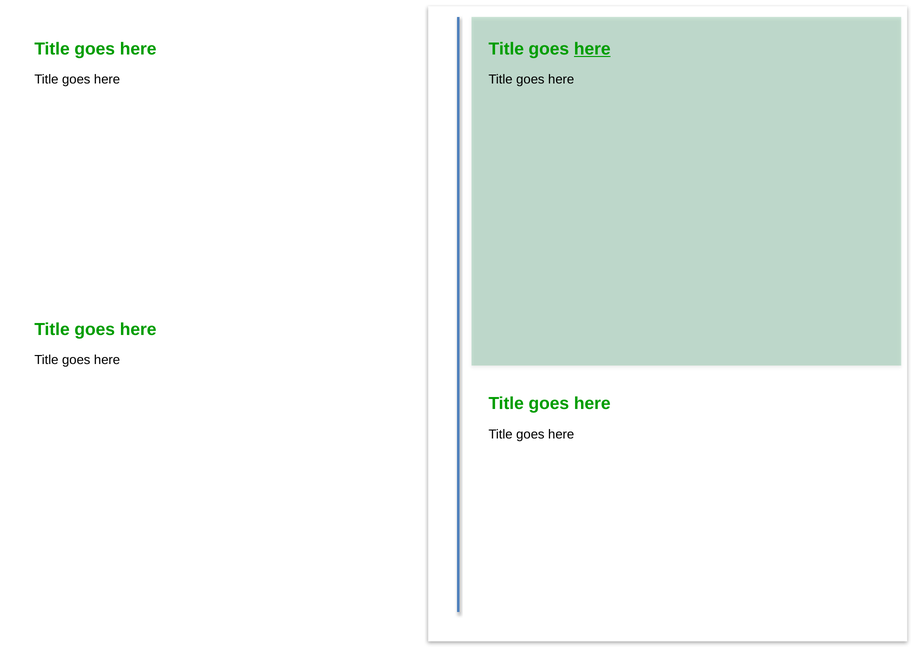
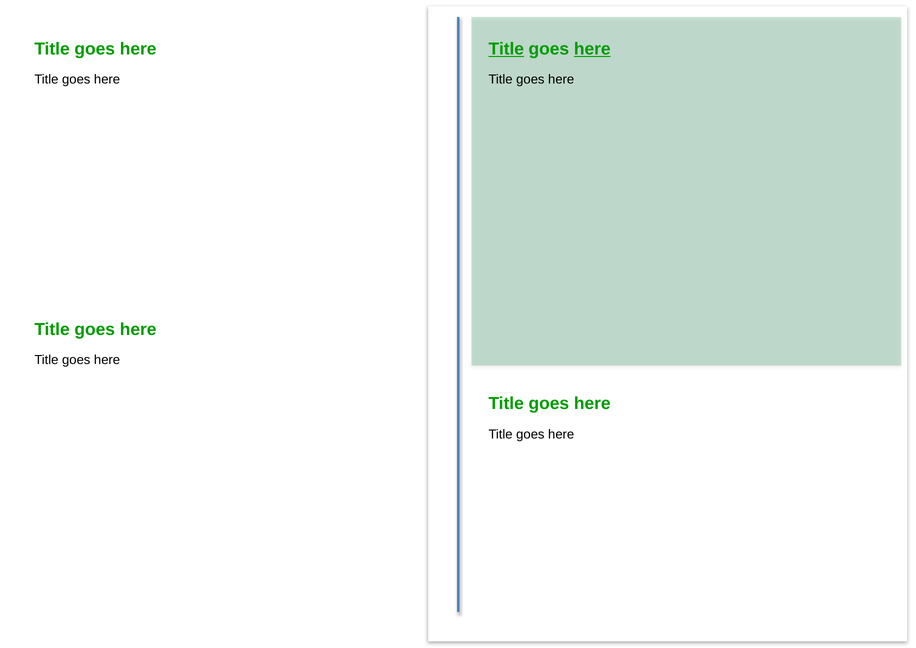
Title underline: none -> present (506, 49)
